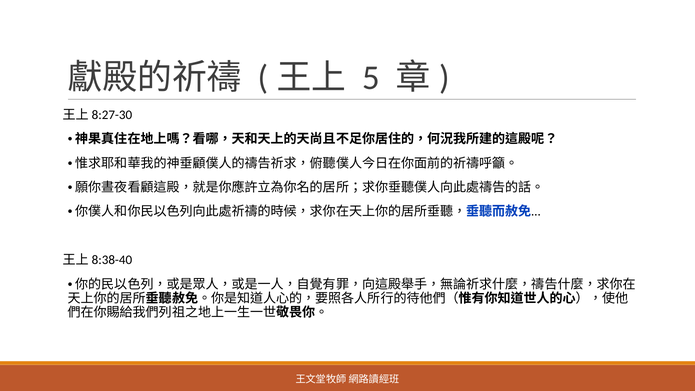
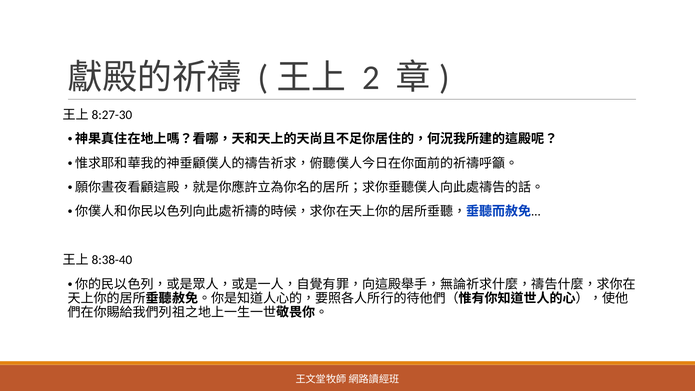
5: 5 -> 2 (371, 78)
